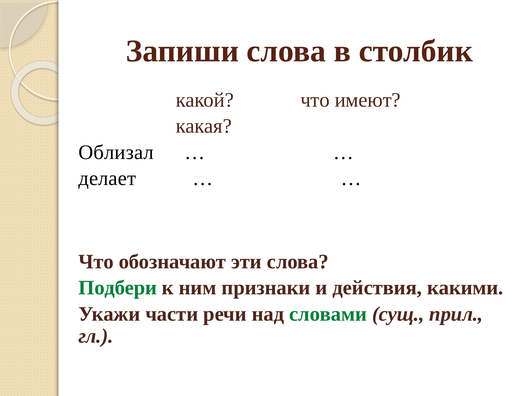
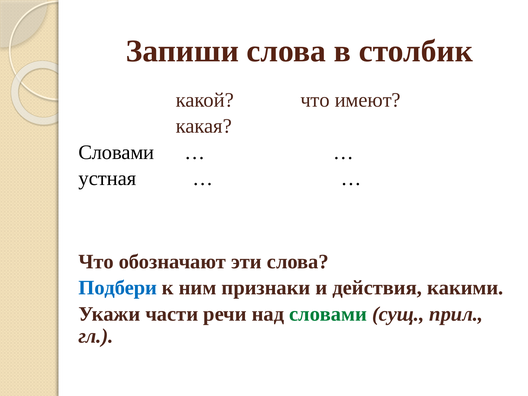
Облизал: Облизал -> Словами (116, 152)
делает: делает -> устная (107, 178)
Подбери colour: green -> blue (118, 288)
